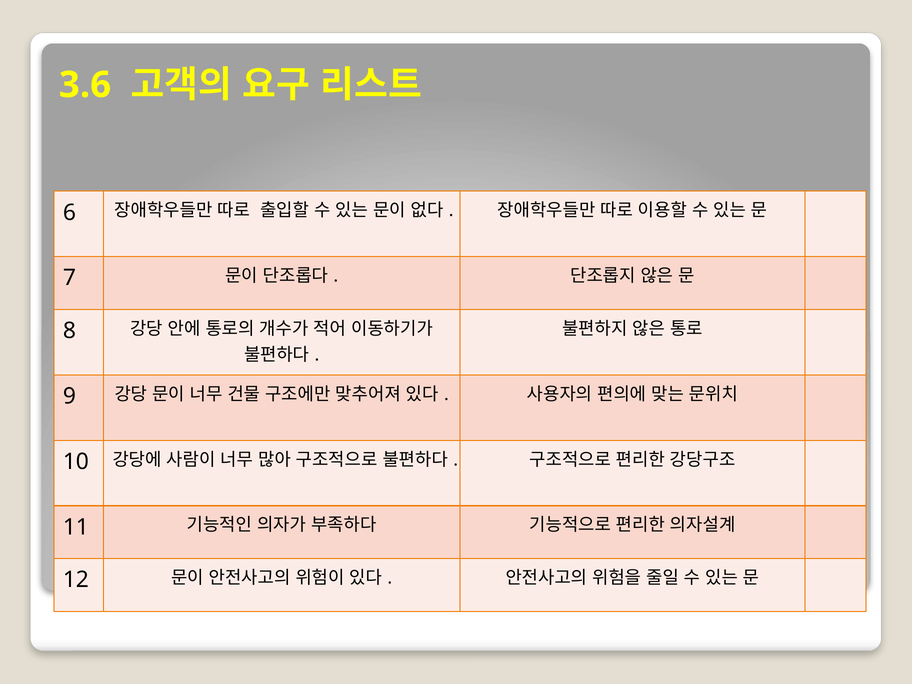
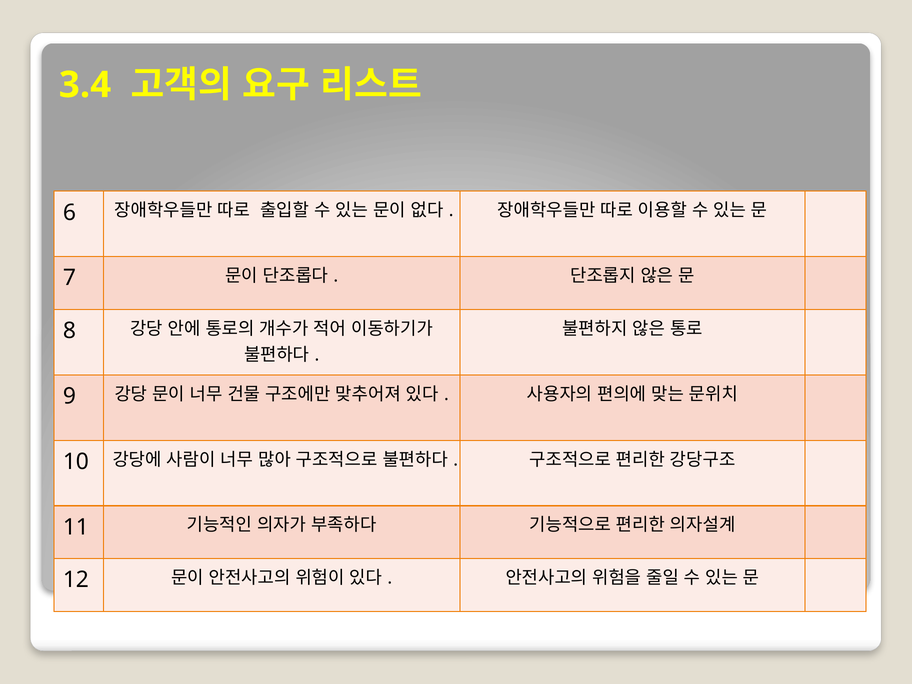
3.6: 3.6 -> 3.4 (85, 85)
